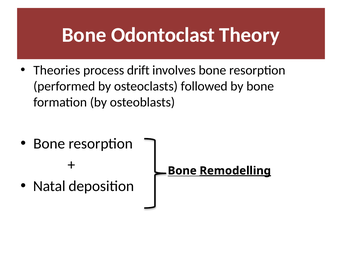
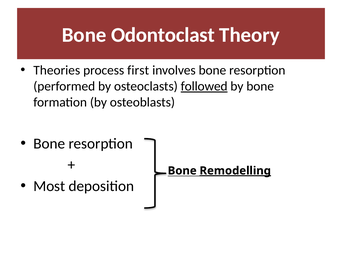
drift: drift -> first (138, 70)
followed underline: none -> present (204, 86)
Natal: Natal -> Most (49, 187)
